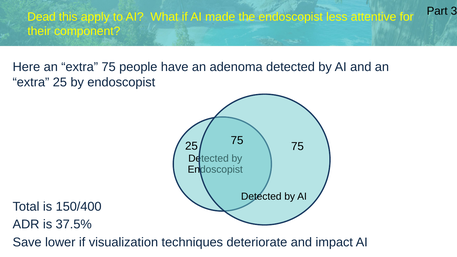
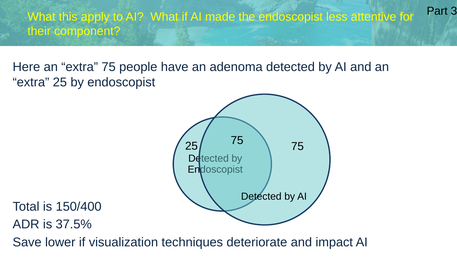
Dead: Dead -> What (41, 17)
